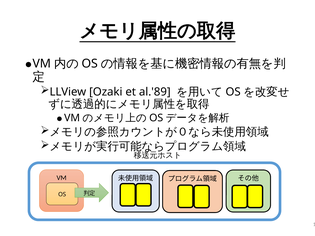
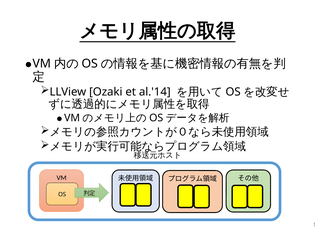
al.'89: al.'89 -> al.'14 (155, 92)
